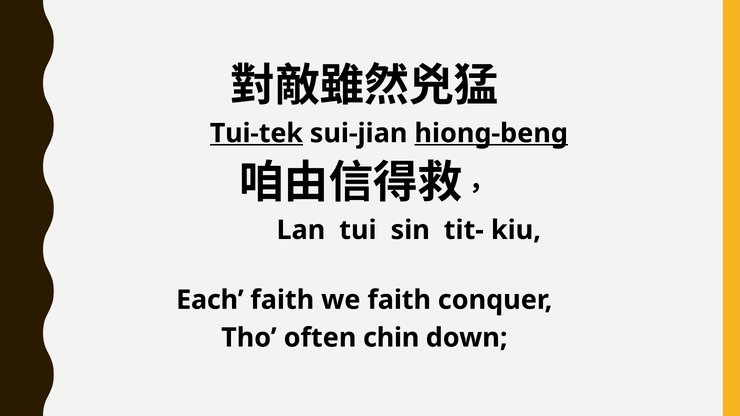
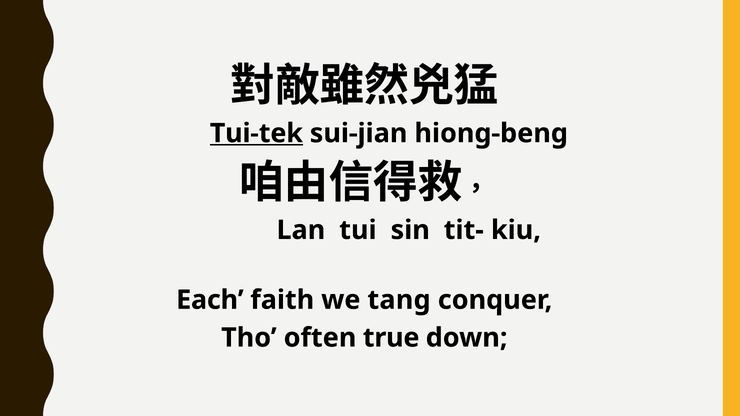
hiong-beng underline: present -> none (491, 133)
we faith: faith -> tang (399, 300)
chin: chin -> true (391, 338)
